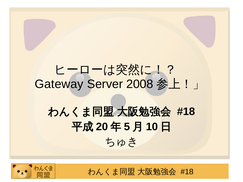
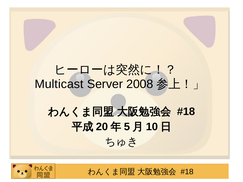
Gateway: Gateway -> Multicast (59, 84)
